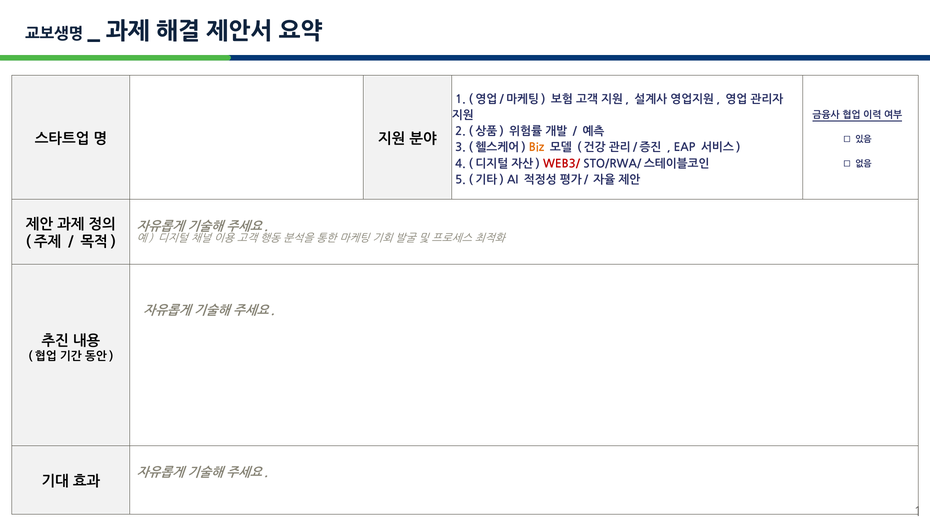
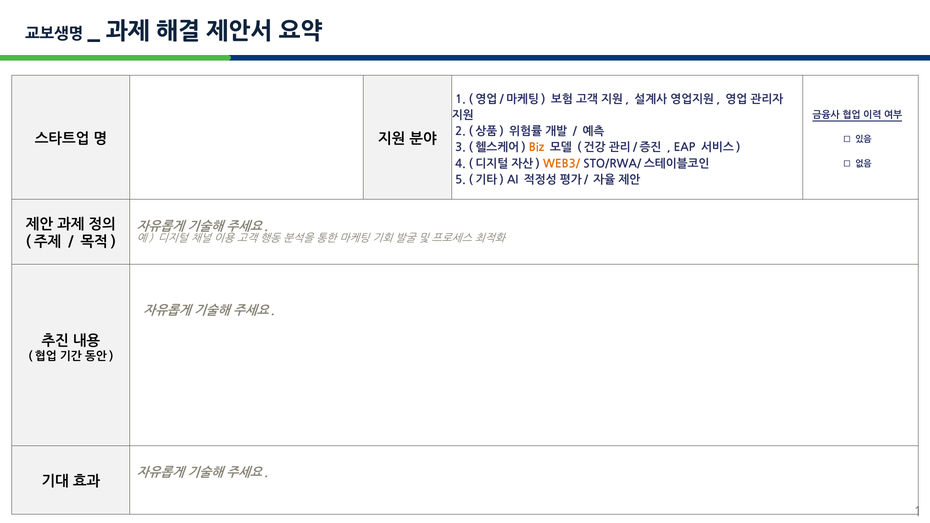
WEB3/ colour: red -> orange (562, 164)
